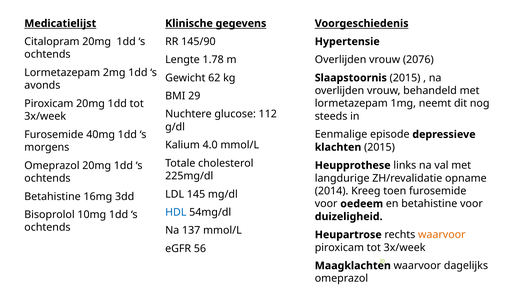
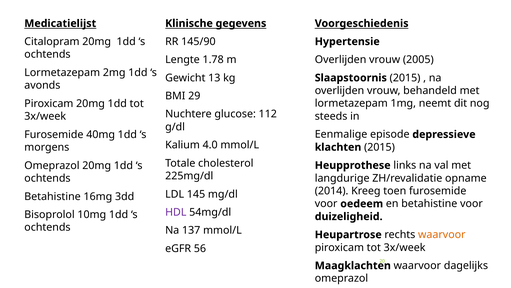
2076: 2076 -> 2005 (418, 60)
62: 62 -> 13 (214, 78)
HDL colour: blue -> purple (176, 212)
